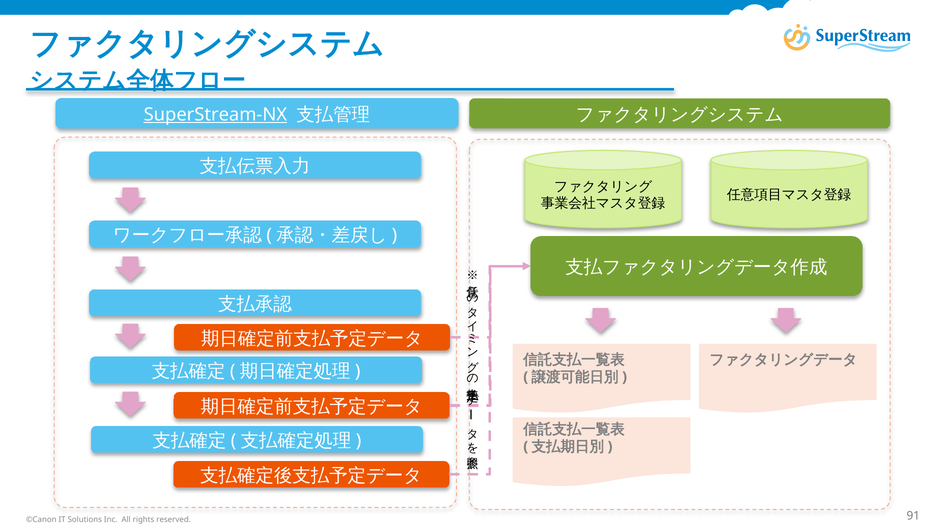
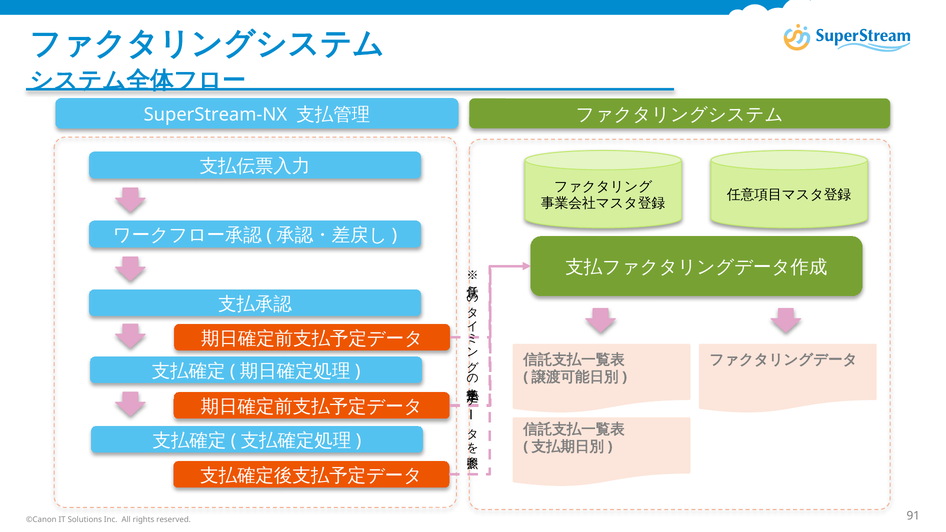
SuperStream-NX underline: present -> none (215, 115)
